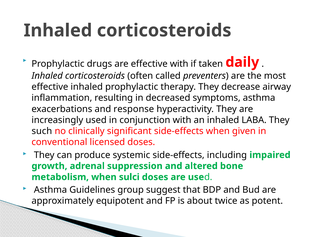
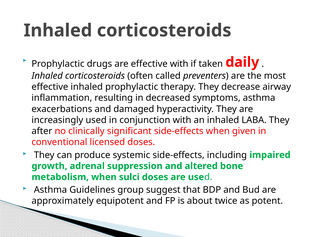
response: response -> damaged (134, 109)
such: such -> after (42, 131)
